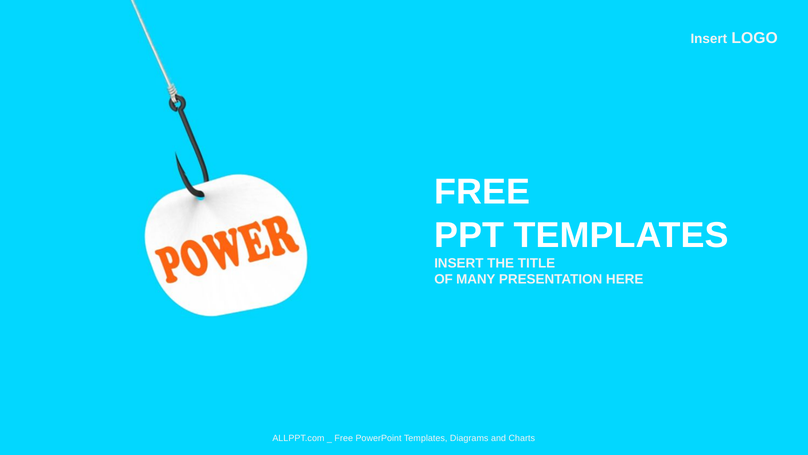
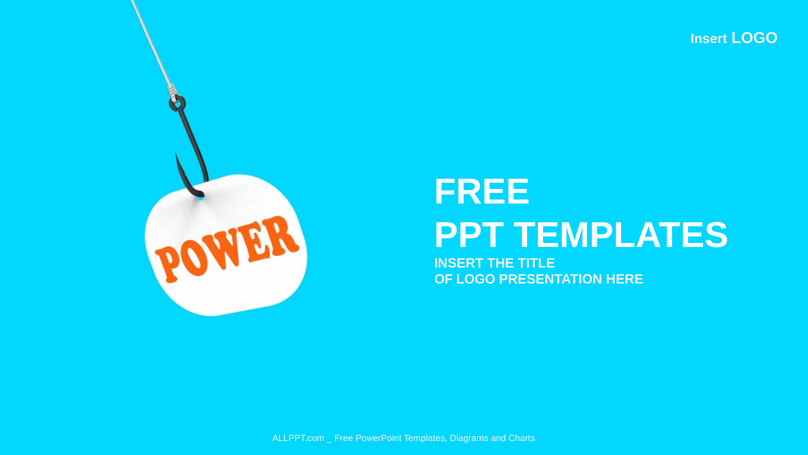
OF MANY: MANY -> LOGO (476, 279)
